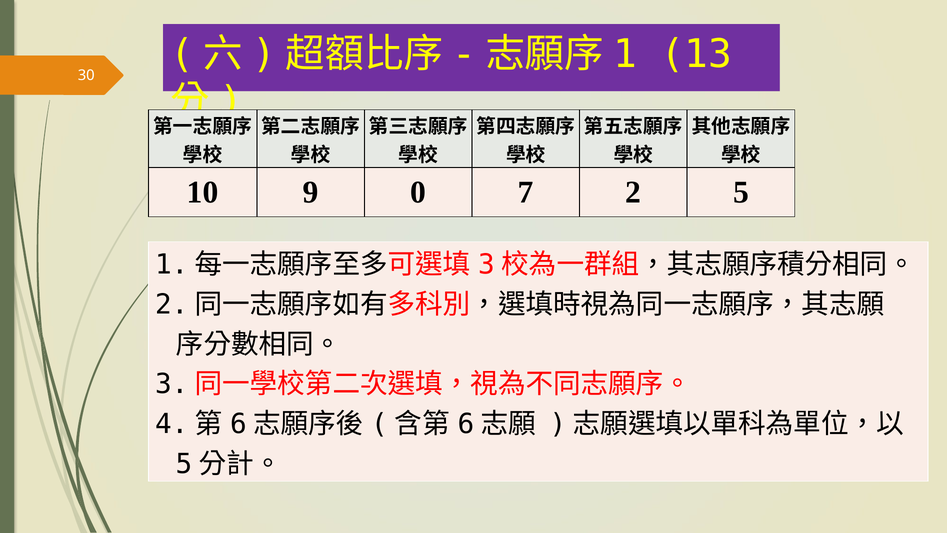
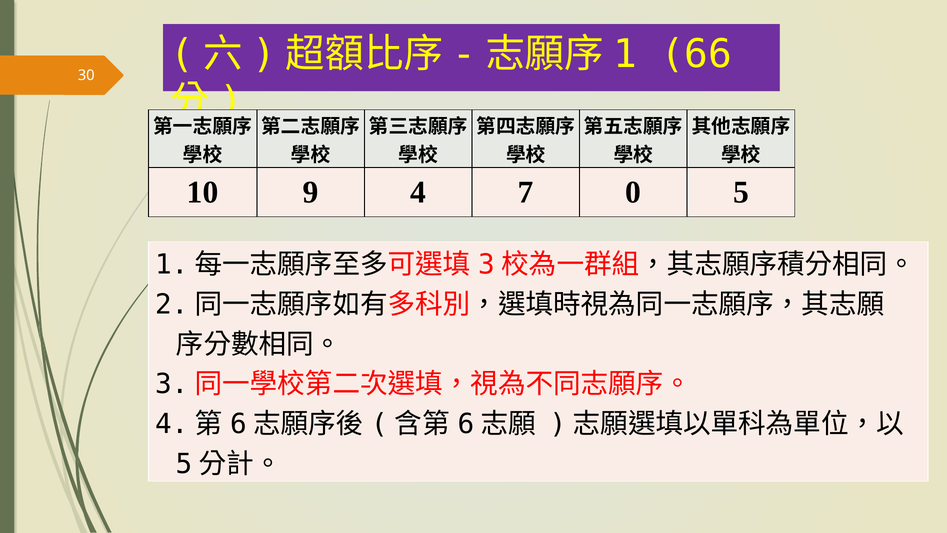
13: 13 -> 66 (696, 54)
0: 0 -> 4 (418, 192)
2: 2 -> 0 (633, 192)
